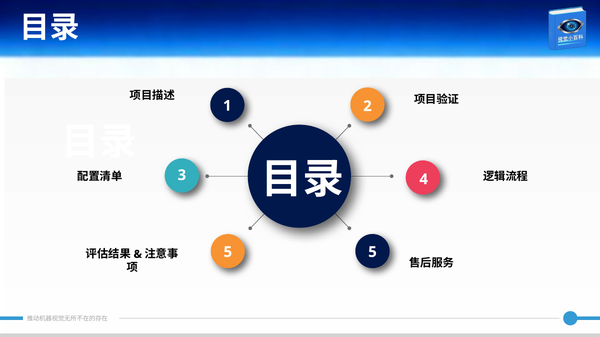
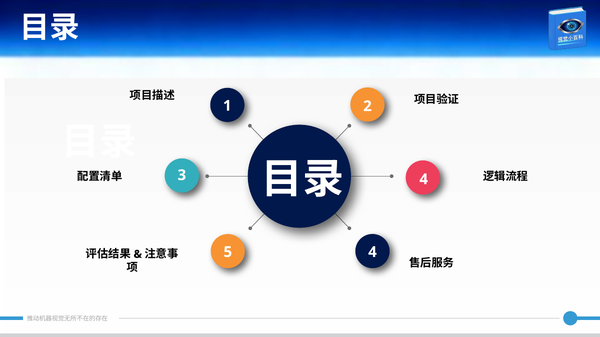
5 5: 5 -> 4 (372, 252)
